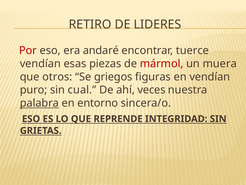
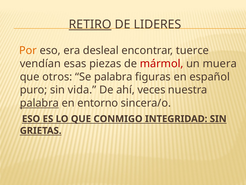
RETIRO underline: none -> present (90, 24)
Por colour: red -> orange (28, 50)
andaré: andaré -> desleal (101, 50)
Se griegos: griegos -> palabra (113, 77)
en vendían: vendían -> español (210, 77)
cual: cual -> vida (82, 90)
REPRENDE: REPRENDE -> CONMIGO (118, 119)
